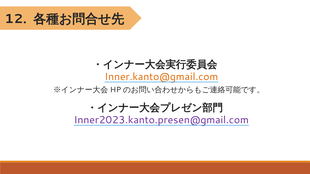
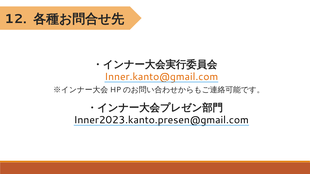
Inner2023.kanto.presen@gmail.com colour: purple -> black (161, 120)
